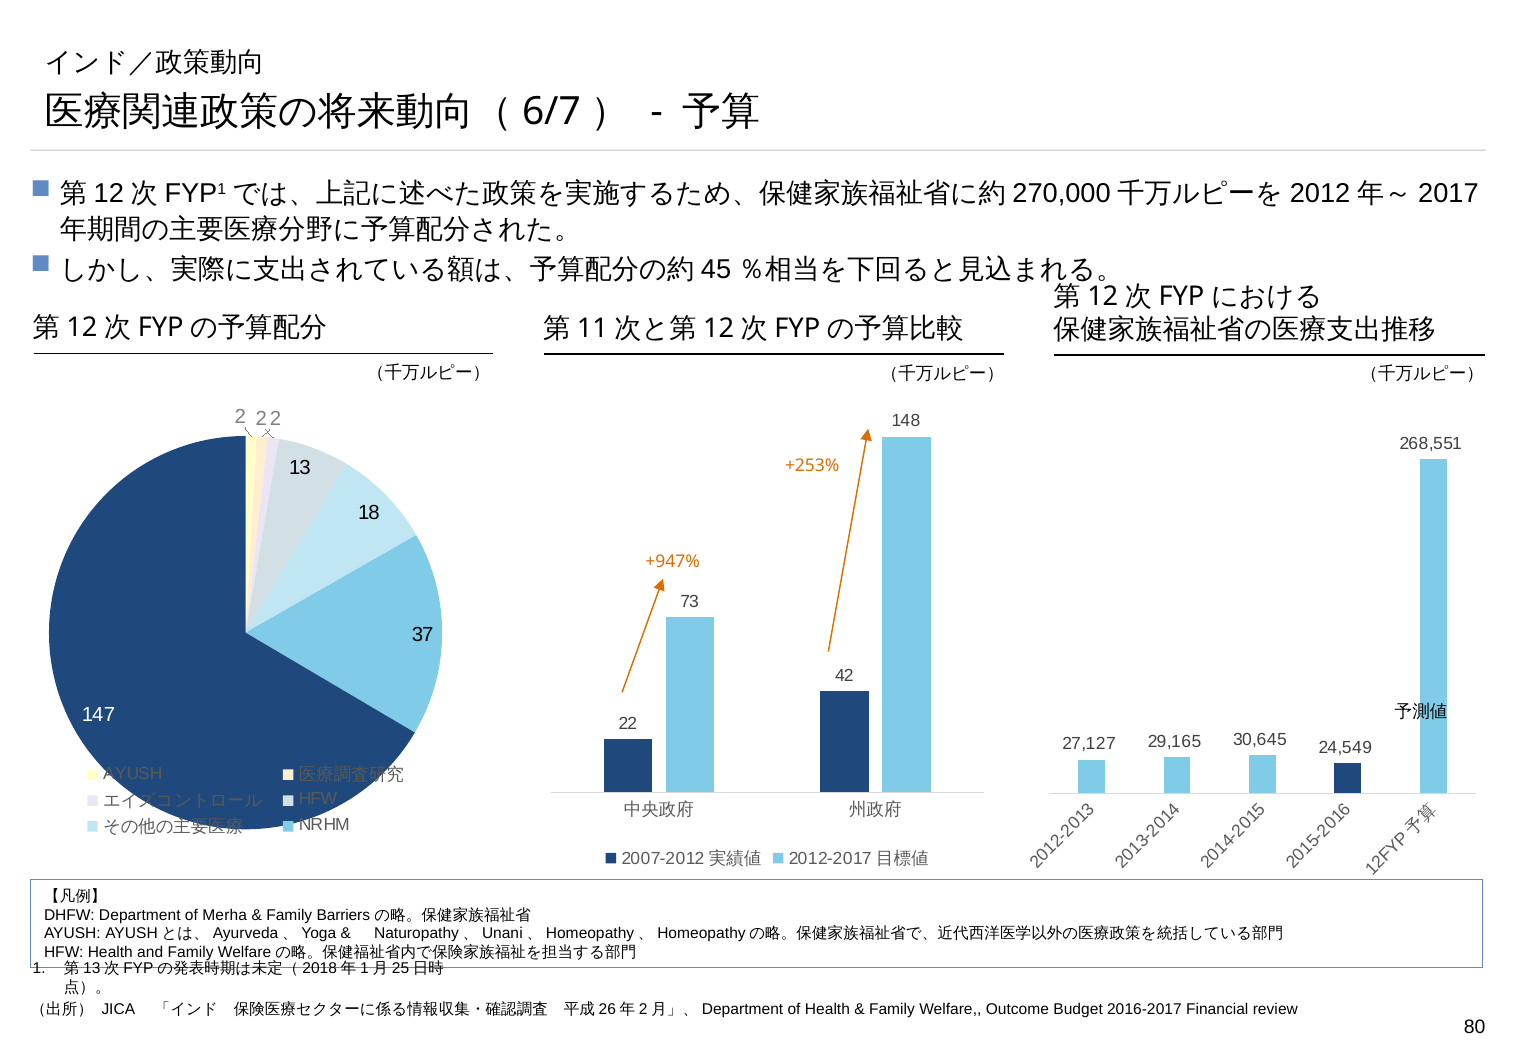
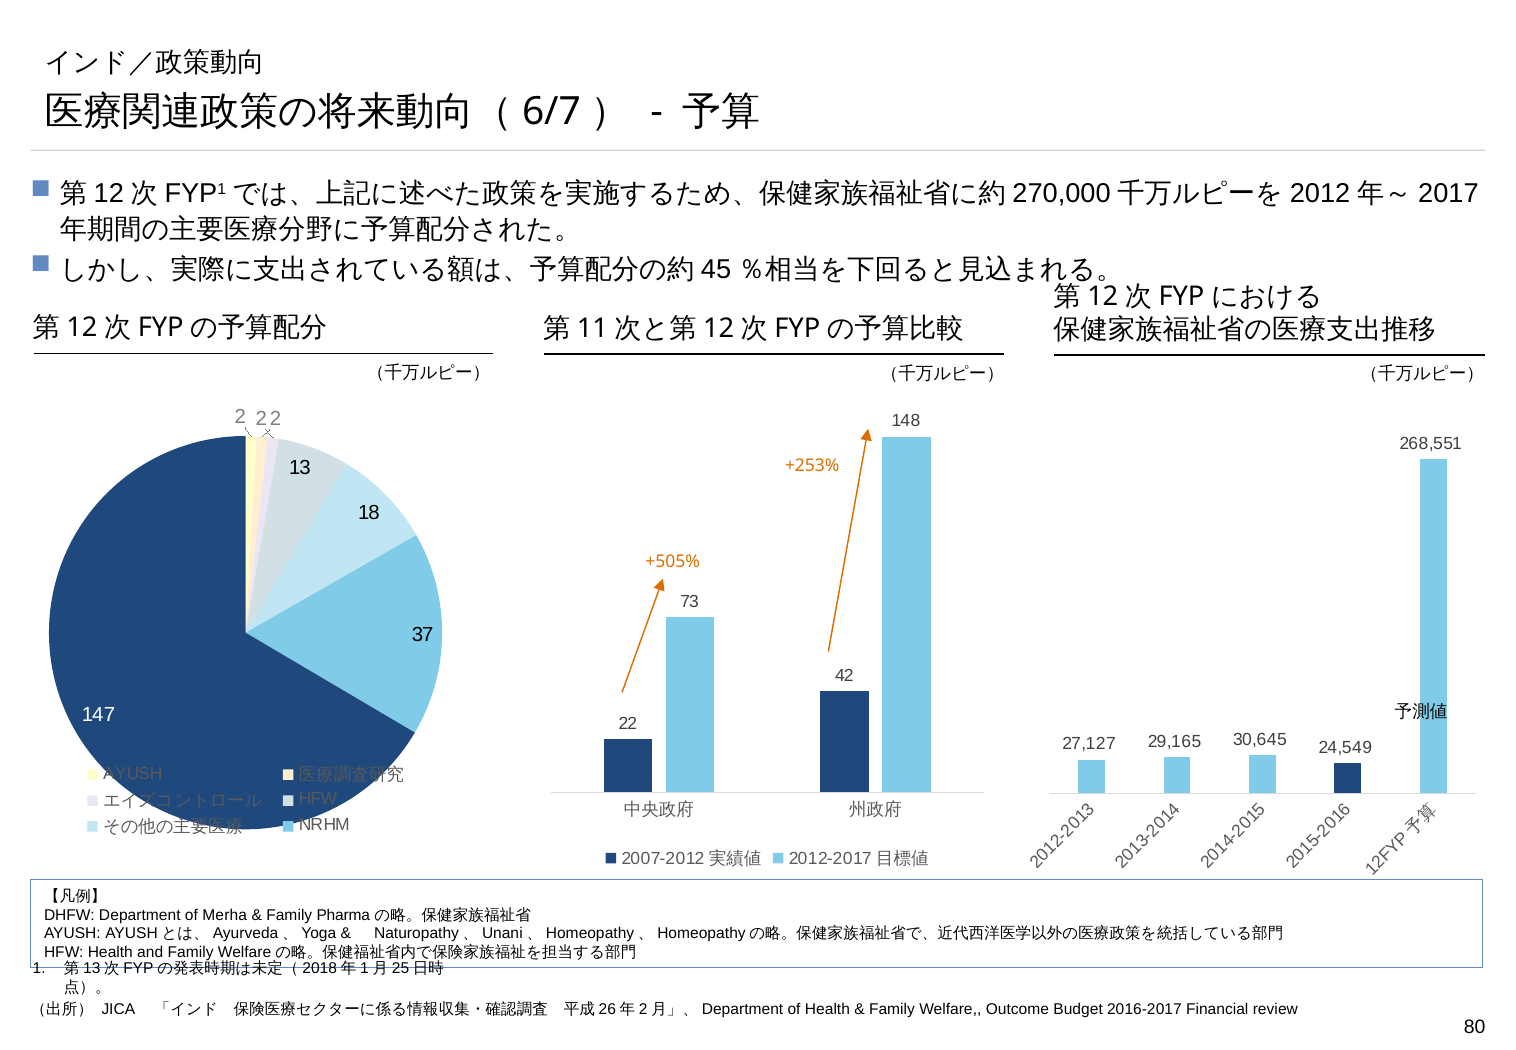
+947%: +947% -> +505% (673, 562)
Barriers: Barriers -> Pharma (343, 915)
